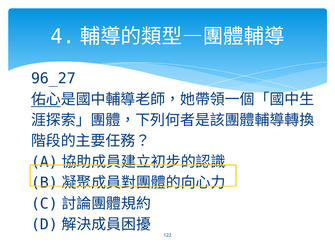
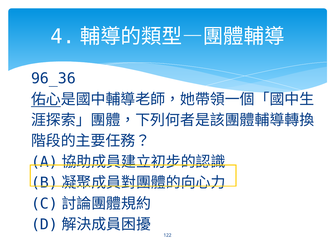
96_27: 96_27 -> 96_36 (53, 79)
